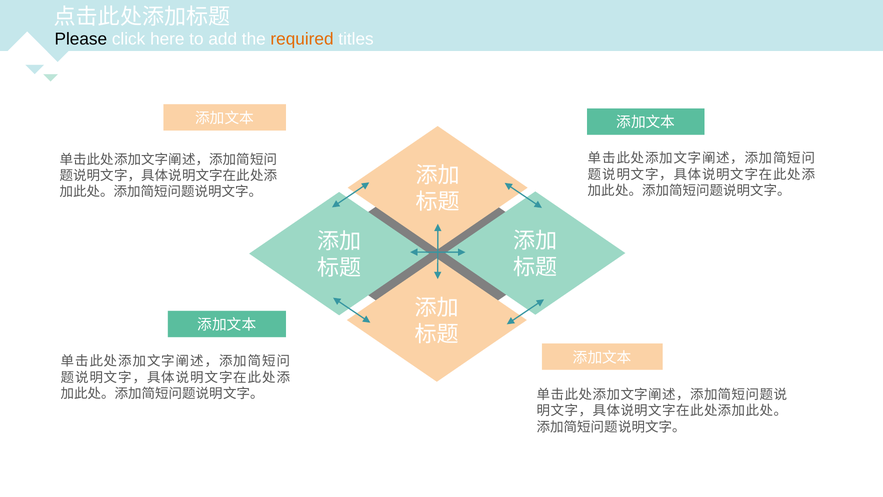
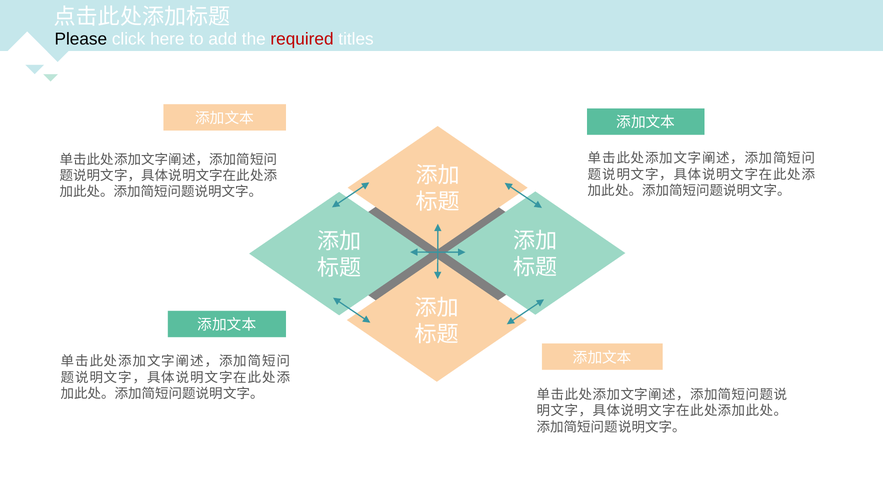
required colour: orange -> red (302, 39)
